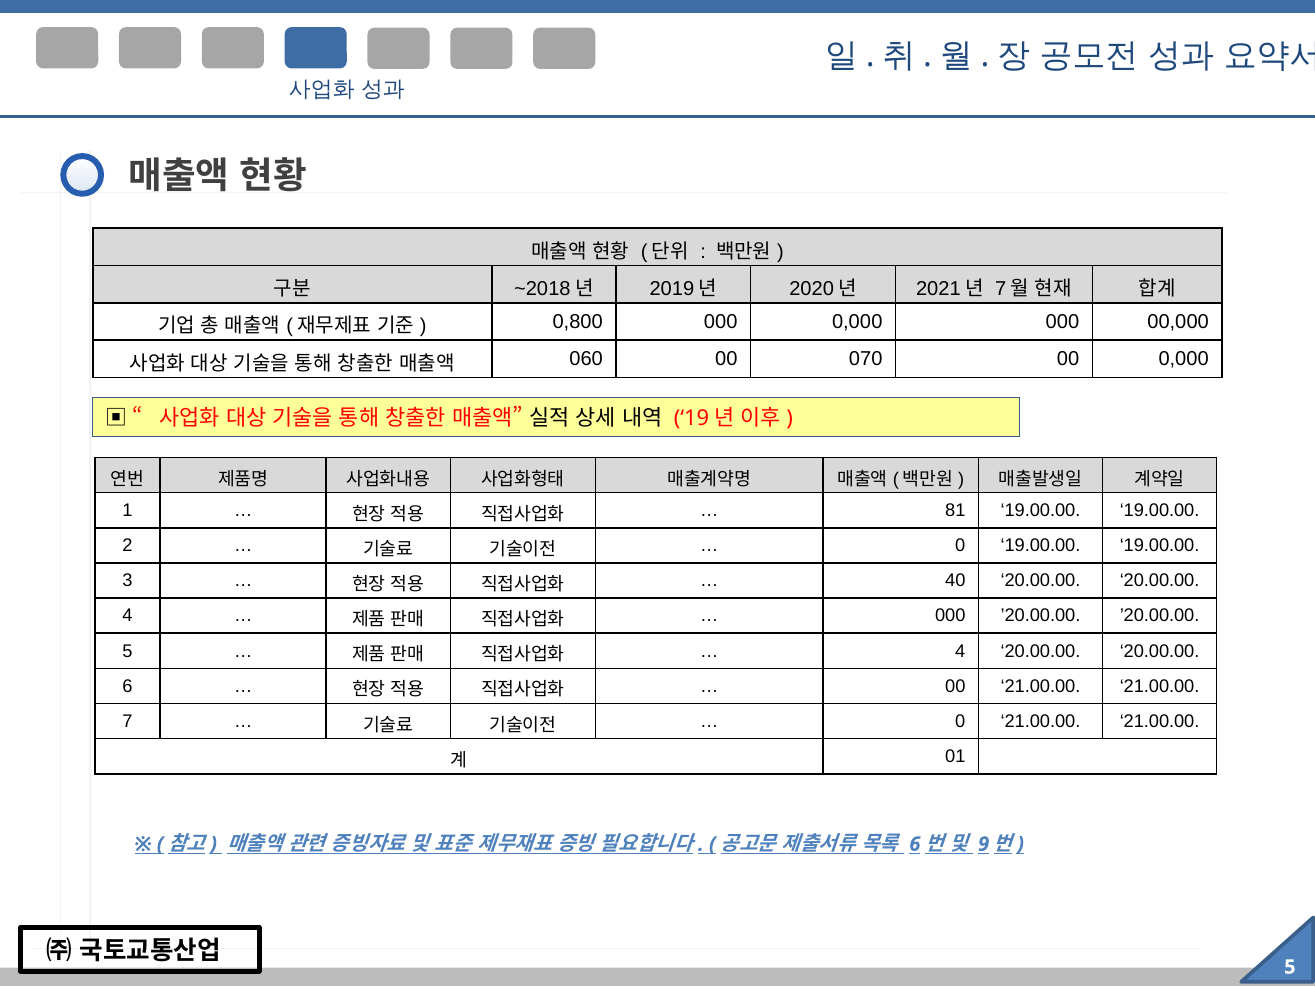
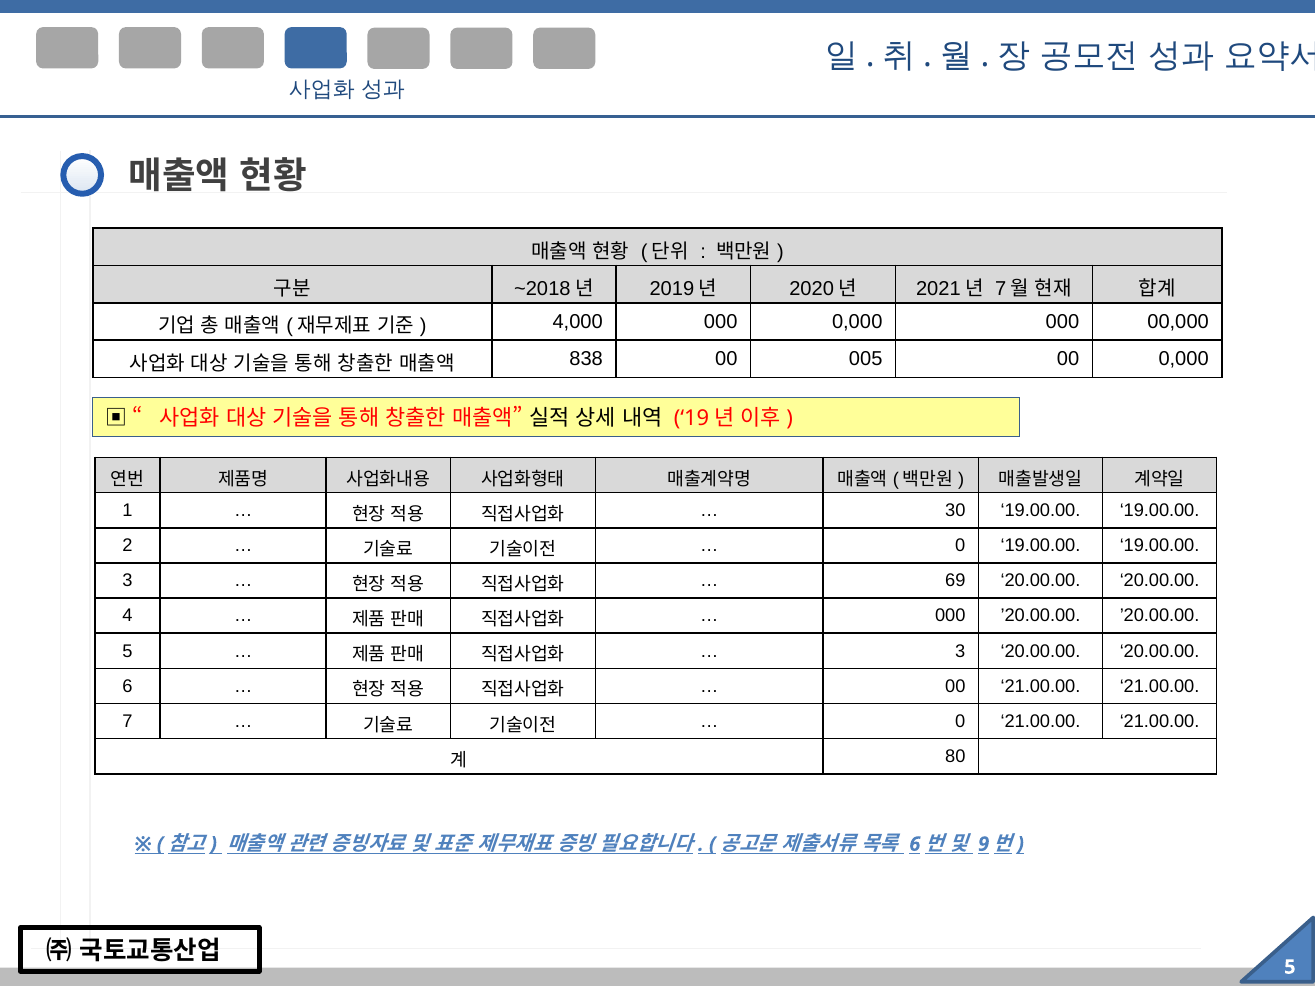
0,800: 0,800 -> 4,000 (578, 322)
060: 060 -> 838 (586, 359)
070: 070 -> 005 (866, 359)
81: 81 -> 30 (955, 511)
40: 40 -> 69 (955, 581)
4: 4 -> 3 (960, 651)
01: 01 -> 80 (955, 757)
